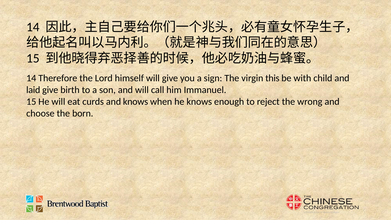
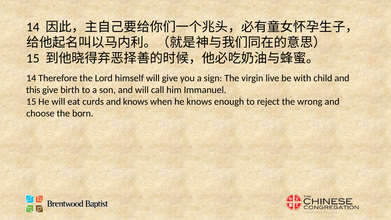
this: this -> live (272, 78)
laid: laid -> this (33, 90)
